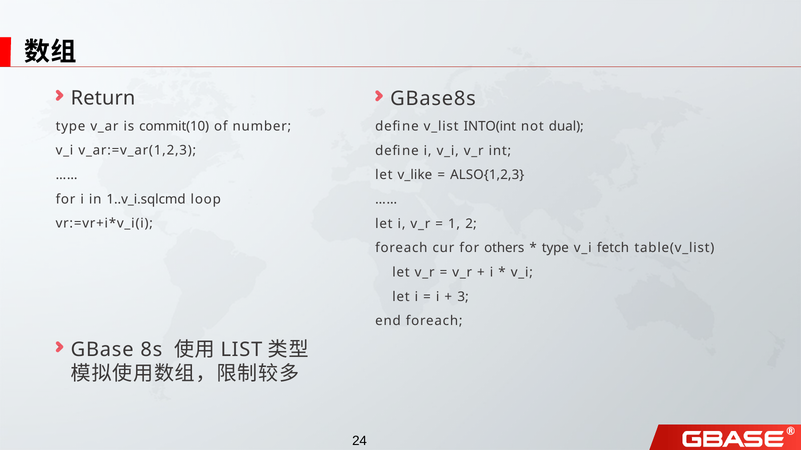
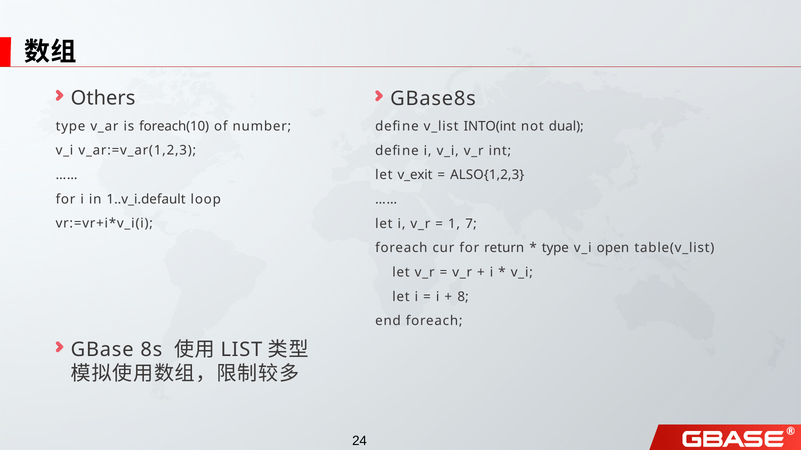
Return: Return -> Others (103, 98)
commit(10: commit(10 -> foreach(10 (174, 126)
v_like: v_like -> v_exit (415, 175)
1..v_i.sqlcmd: 1..v_i.sqlcmd -> 1..v_i.default (146, 199)
2: 2 -> 7 (471, 224)
others: others -> return (504, 248)
fetch: fetch -> open (613, 248)
3: 3 -> 8 (463, 297)
